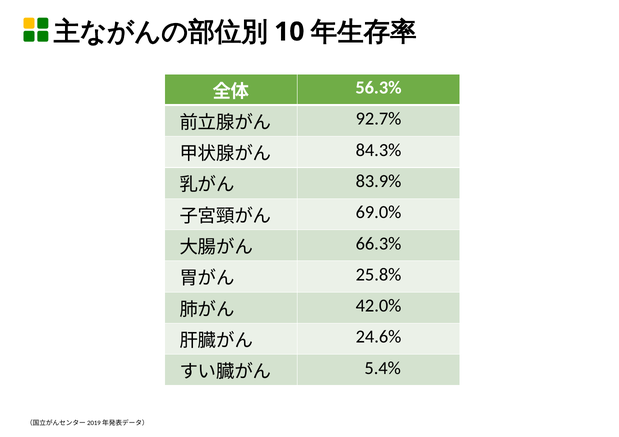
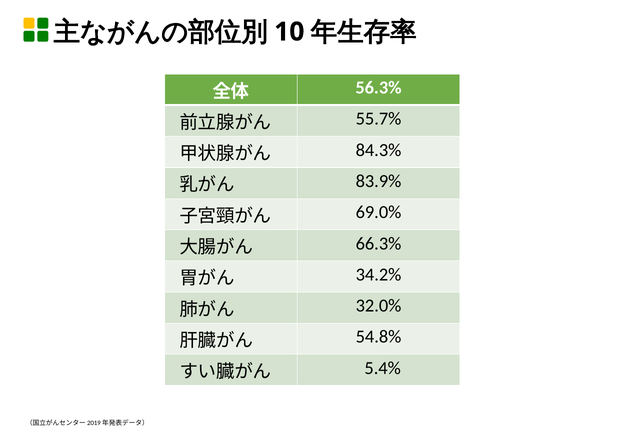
92.7%: 92.7% -> 55.7% (379, 119)
25.8%: 25.8% -> 34.2% (379, 275)
42.0%: 42.0% -> 32.0% (379, 306)
24.6%: 24.6% -> 54.8% (379, 337)
